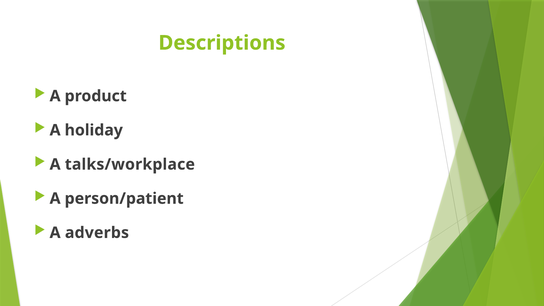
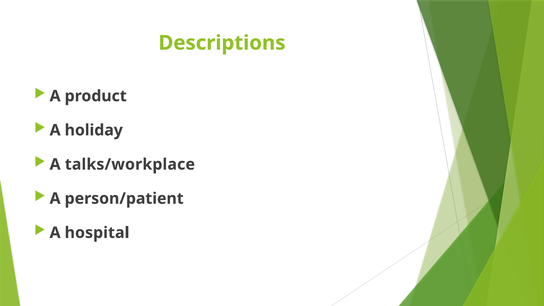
adverbs: adverbs -> hospital (97, 233)
